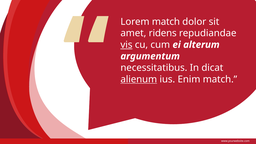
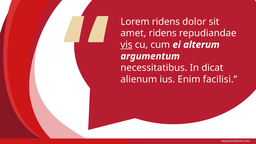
Lorem match: match -> ridens (166, 22)
alienum underline: present -> none (139, 79)
Enim match: match -> facilisi (220, 79)
